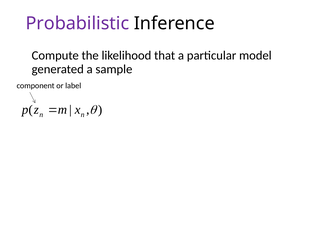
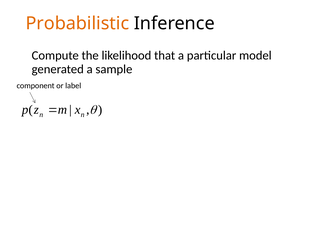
Probabilistic colour: purple -> orange (77, 23)
